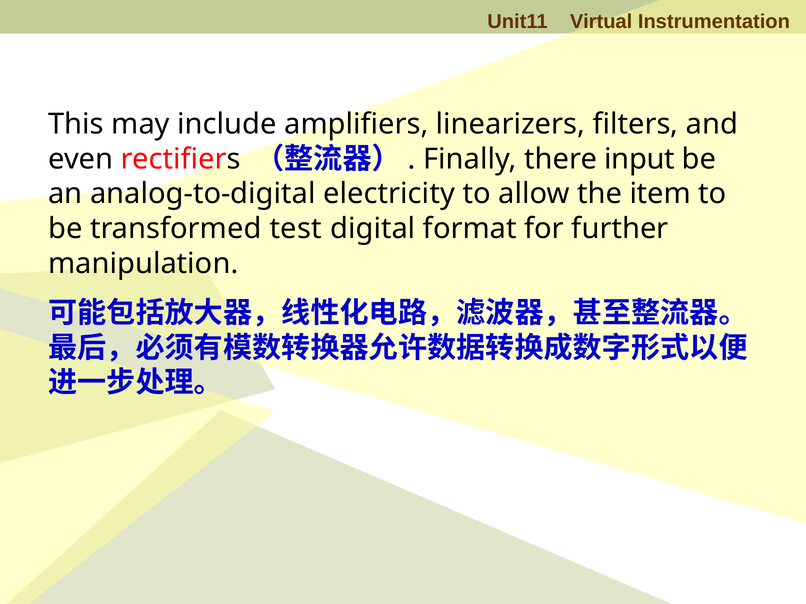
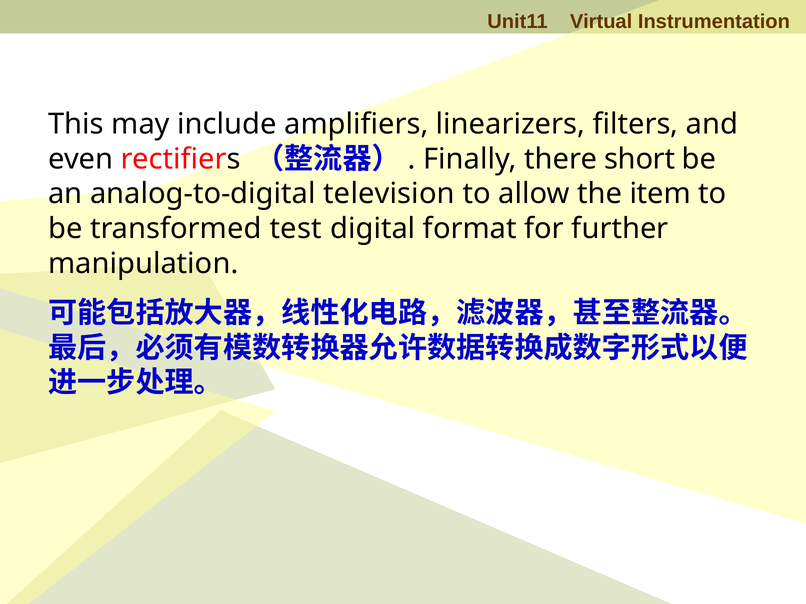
input: input -> short (640, 159)
electricity: electricity -> television (389, 194)
